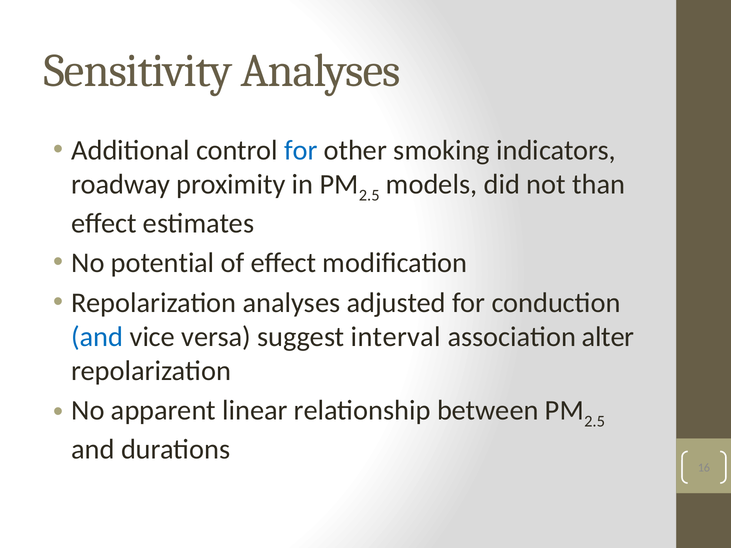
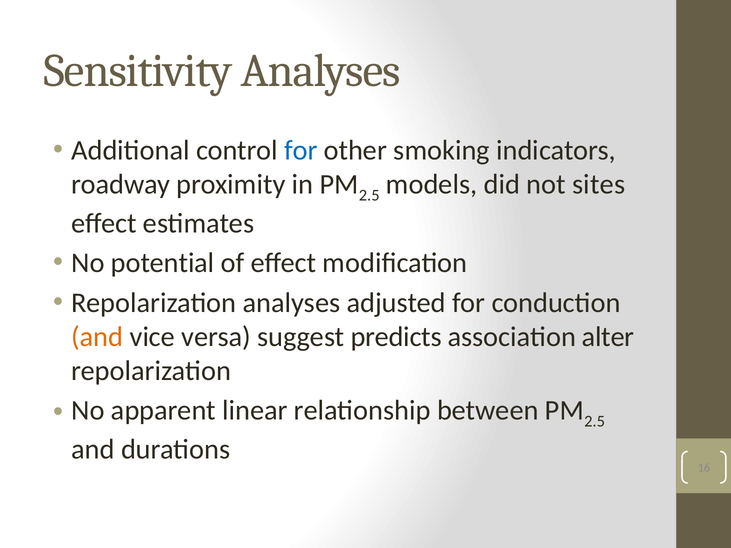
than: than -> sites (599, 185)
and colour: blue -> orange (97, 337)
interval: interval -> predicts (396, 337)
